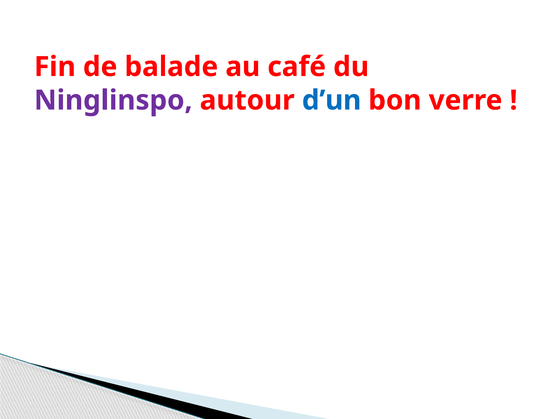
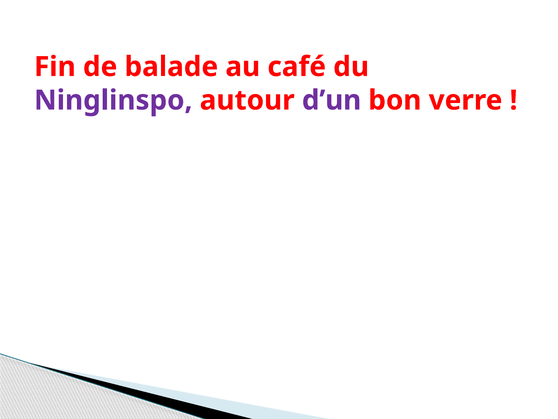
d’un colour: blue -> purple (332, 100)
